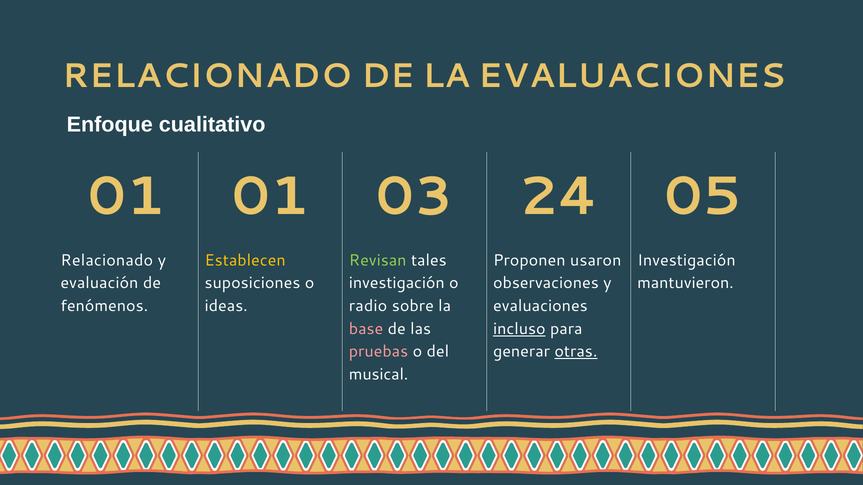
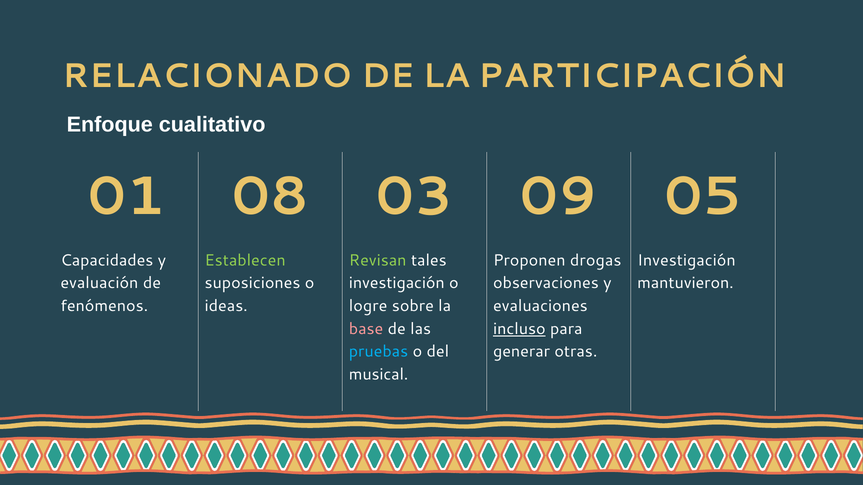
LA EVALUACIONES: EVALUACIONES -> PARTICIPACIÓN (632, 76)
01 01: 01 -> 08 (270, 197)
24: 24 -> 09 (558, 197)
Relacionado: Relacionado -> Capacidades (107, 261)
Establecen colour: yellow -> light green (245, 261)
usaron: usaron -> drogas (596, 261)
radio: radio -> logre (368, 306)
pruebas colour: pink -> light blue (379, 352)
otras underline: present -> none (576, 352)
